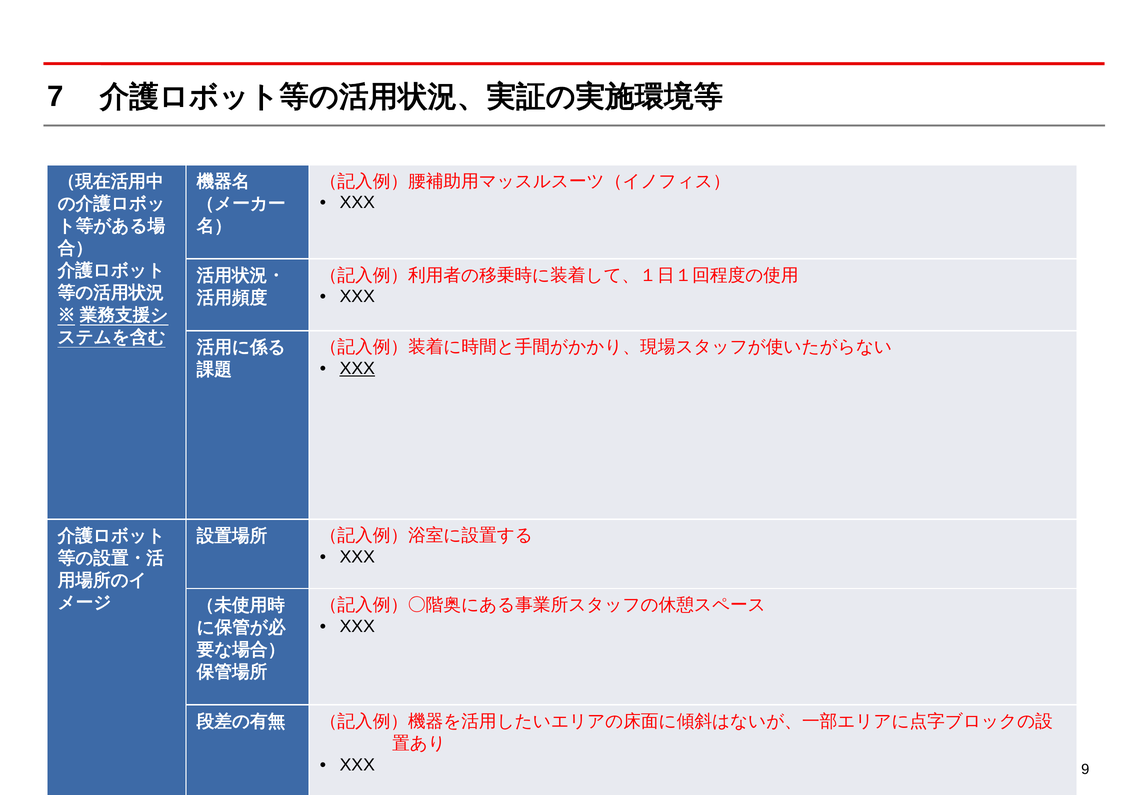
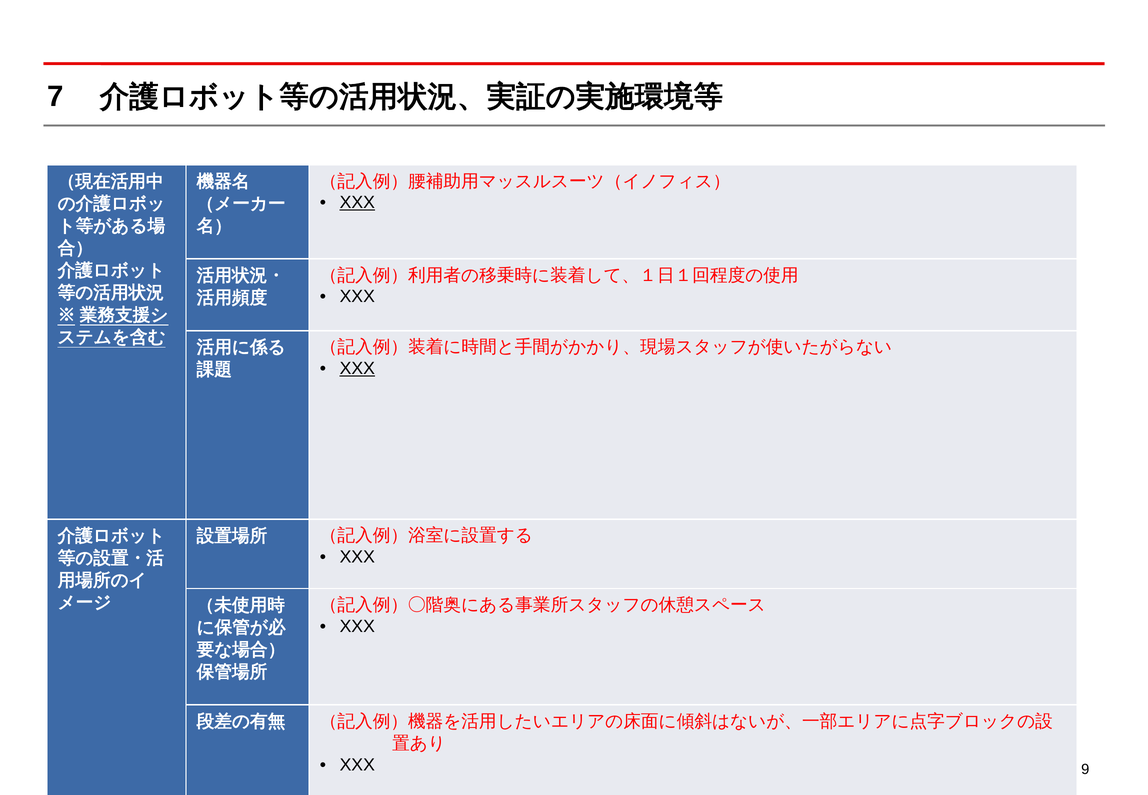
XXX underline: none -> present (357, 203)
